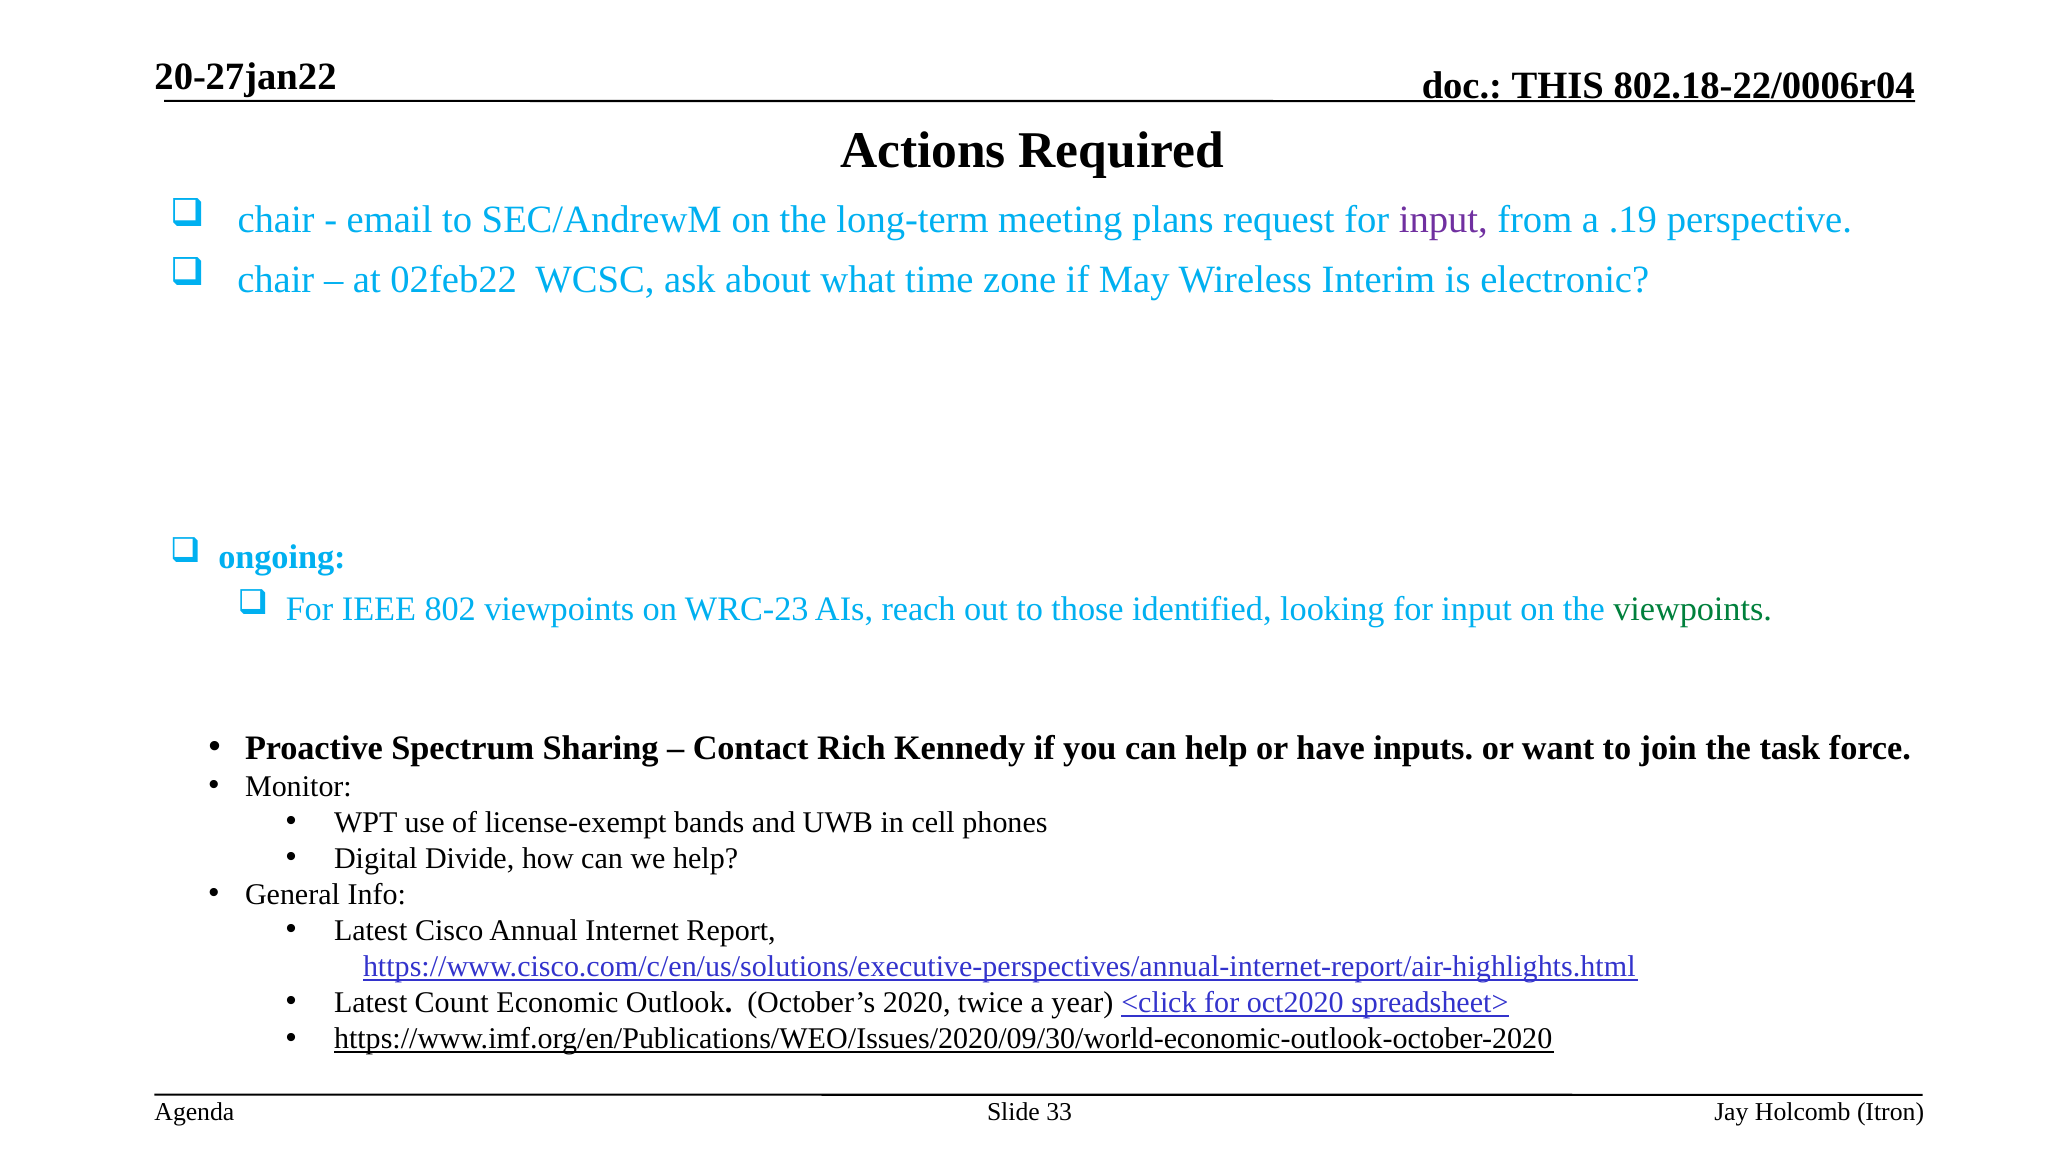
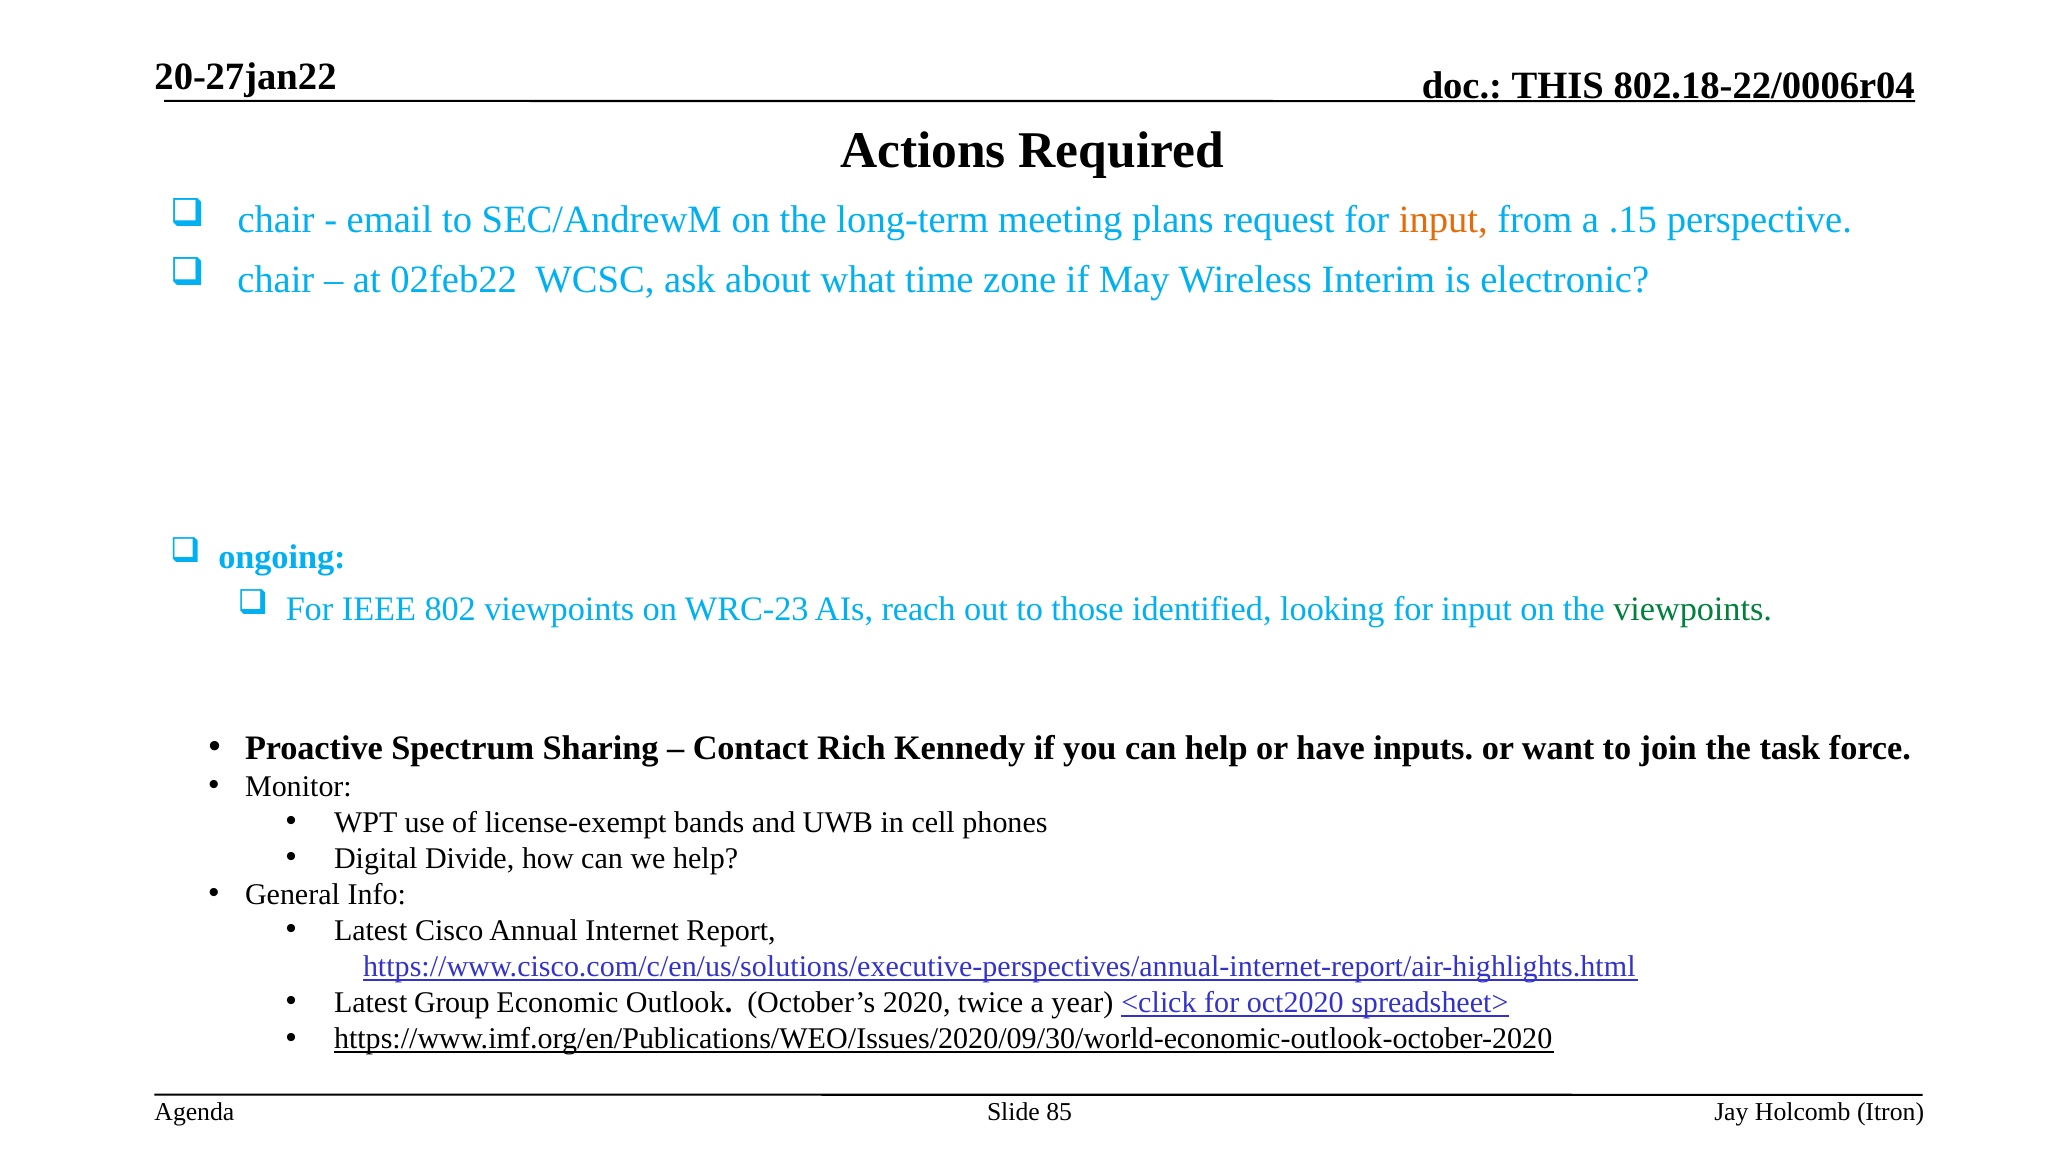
input colour: purple -> orange (1443, 220)
.19: .19 -> .15 (1633, 220)
Count: Count -> Group (452, 1002)
33: 33 -> 85 (1059, 1111)
